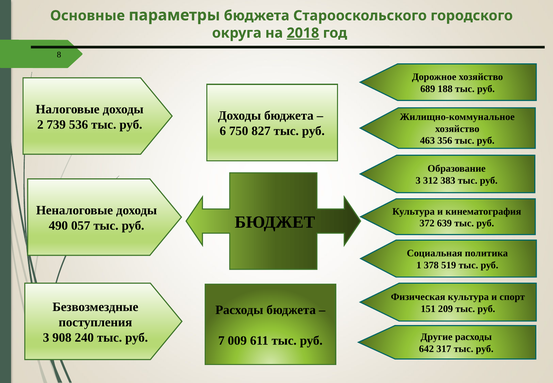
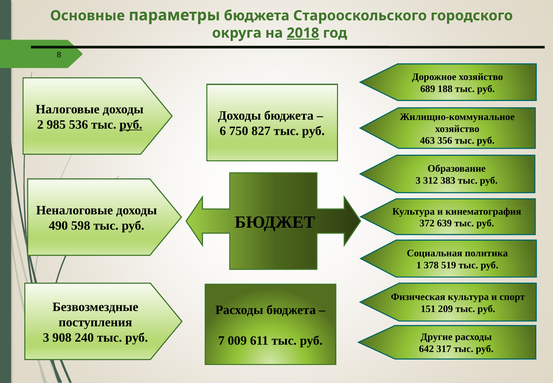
739: 739 -> 985 (56, 125)
руб underline: none -> present (131, 125)
057: 057 -> 598 (81, 226)
